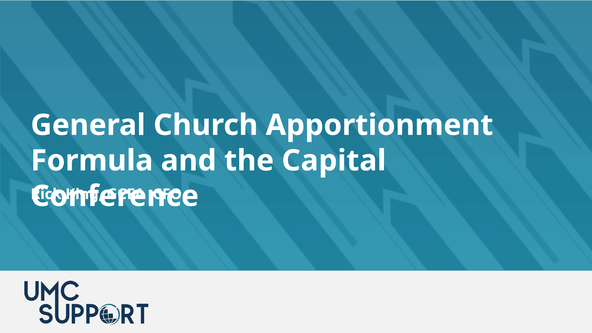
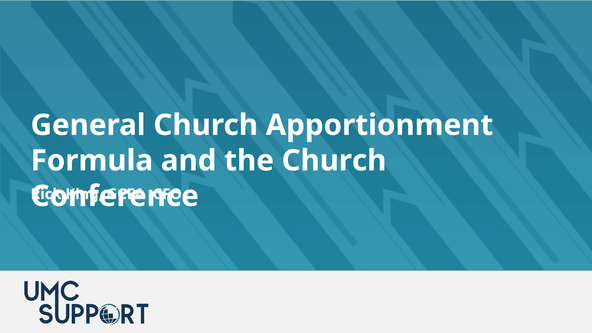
the Capital: Capital -> Church (334, 161)
